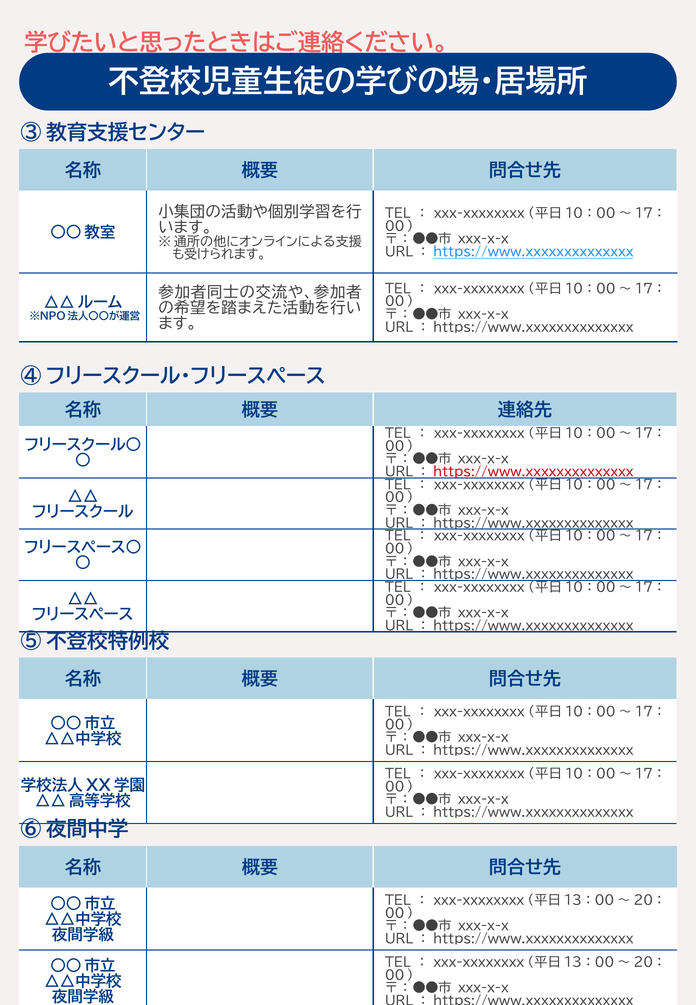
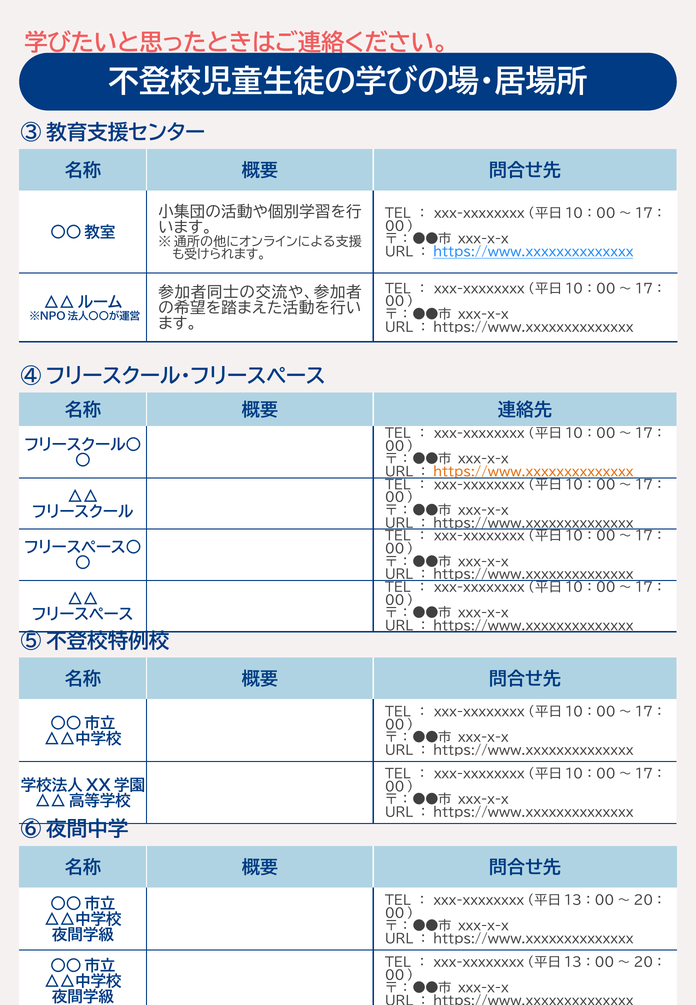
https://www.xxxxxxxxxxxxxx colour: red -> orange (533, 472)
